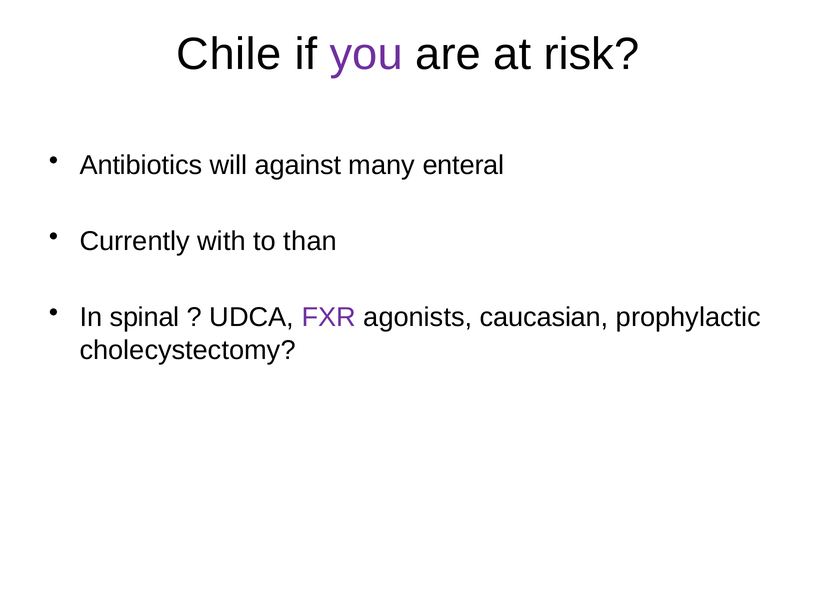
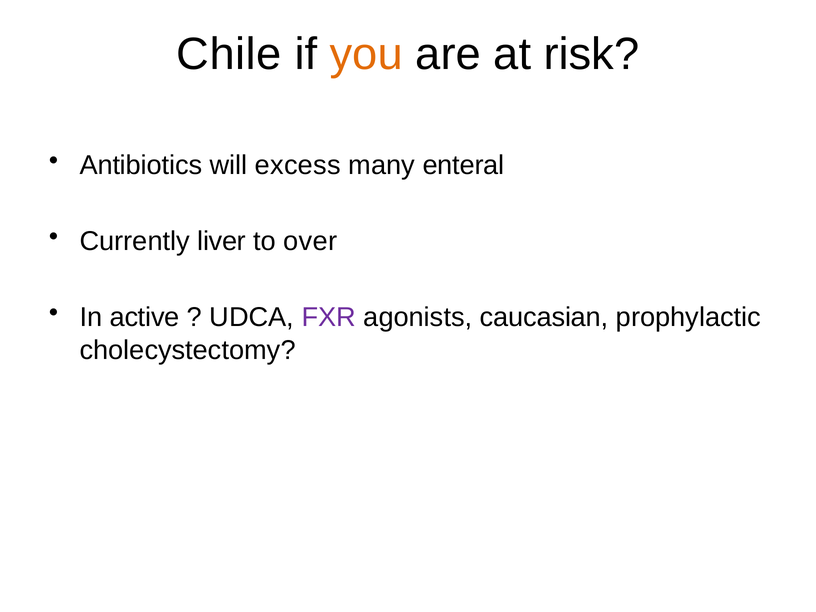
you colour: purple -> orange (366, 54)
against: against -> excess (298, 165)
with: with -> liver (222, 241)
than: than -> over (310, 241)
spinal: spinal -> active (145, 317)
